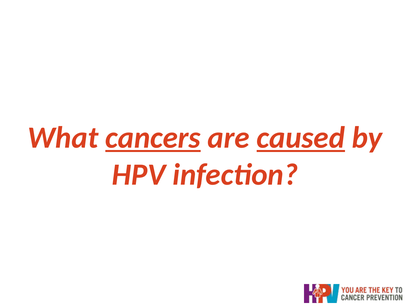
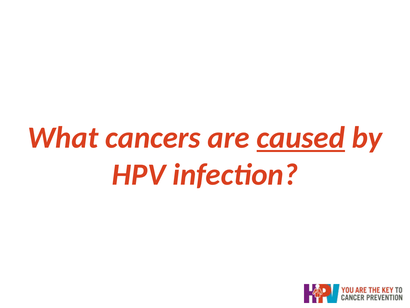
cancers underline: present -> none (153, 137)
